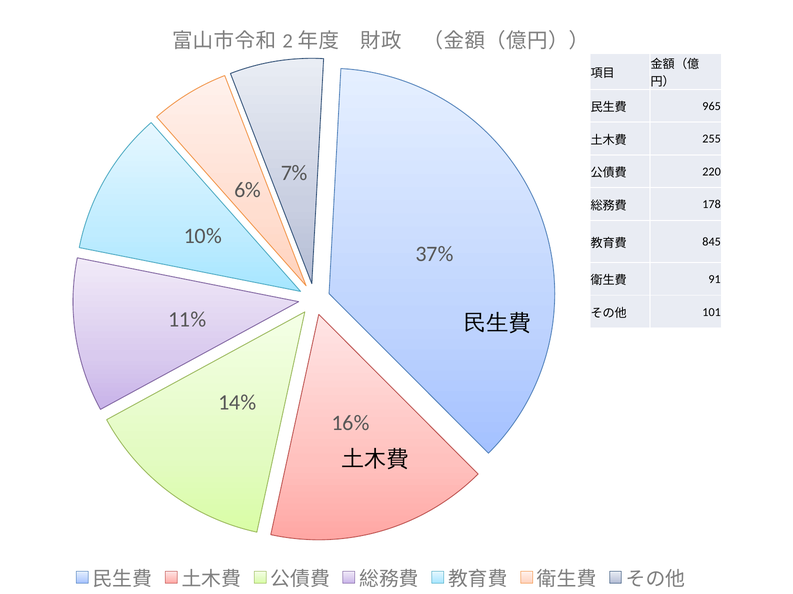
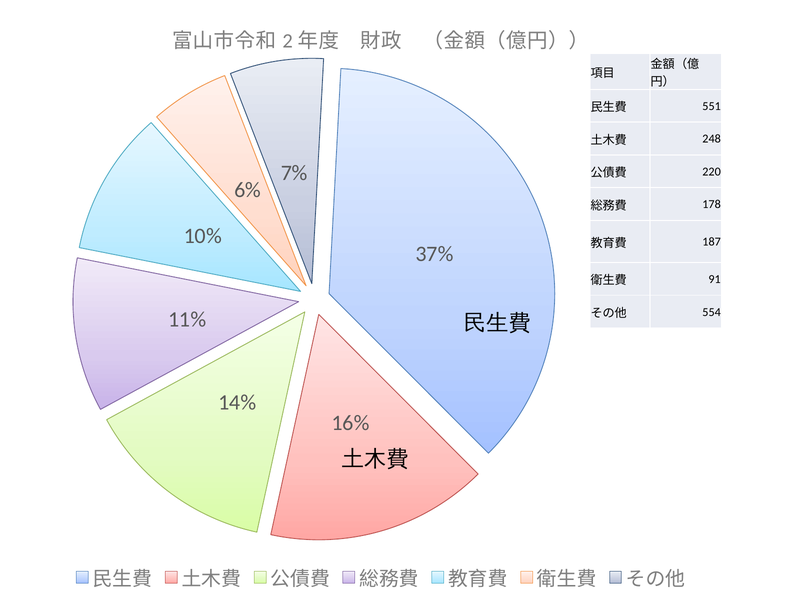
965: 965 -> 551 (712, 106)
255: 255 -> 248 (712, 139)
845: 845 -> 187 (712, 242)
101: 101 -> 554 (712, 312)
